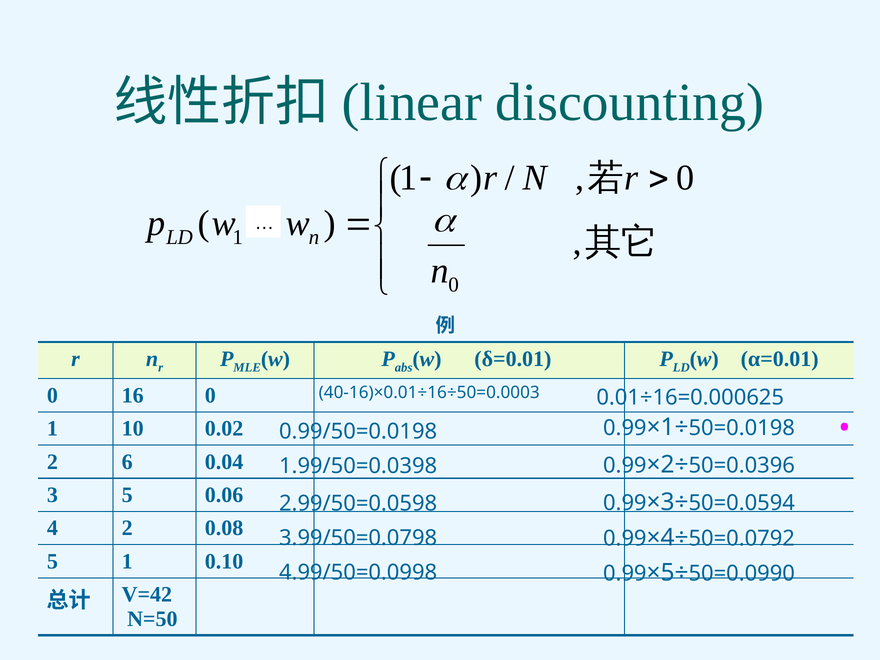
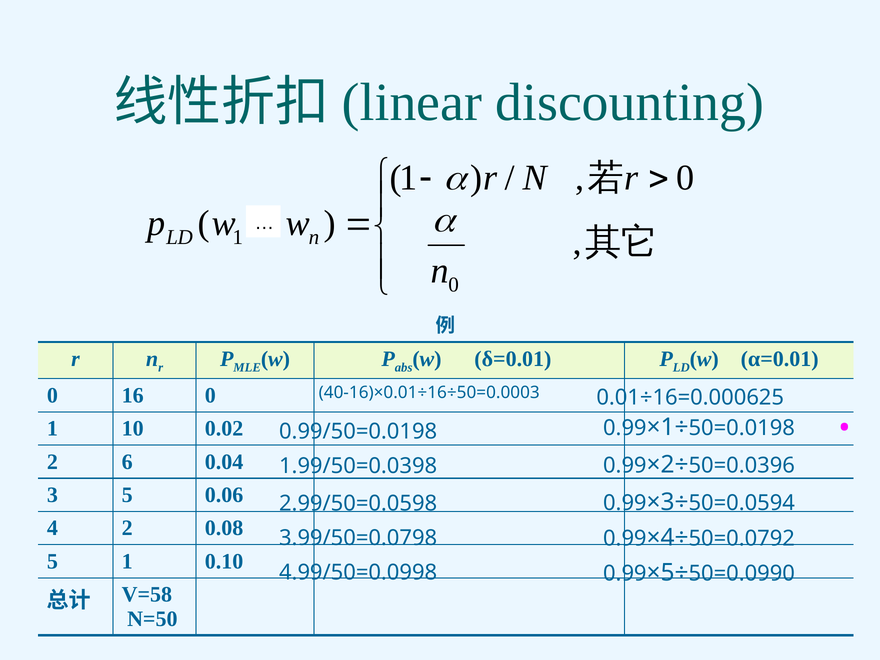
V=42: V=42 -> V=58 (147, 595)
